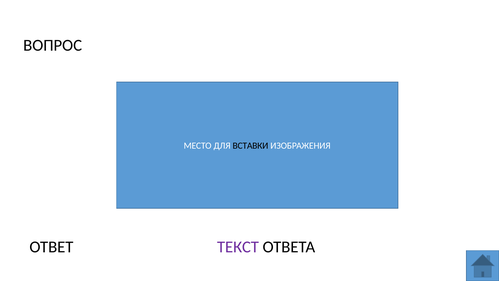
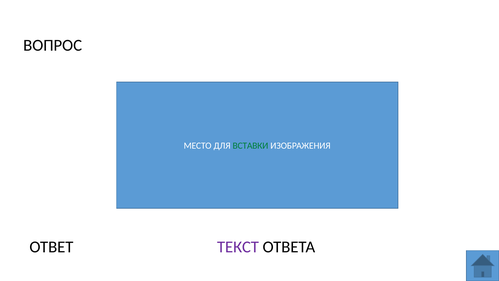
ВСТАВКИ colour: black -> green (250, 146)
